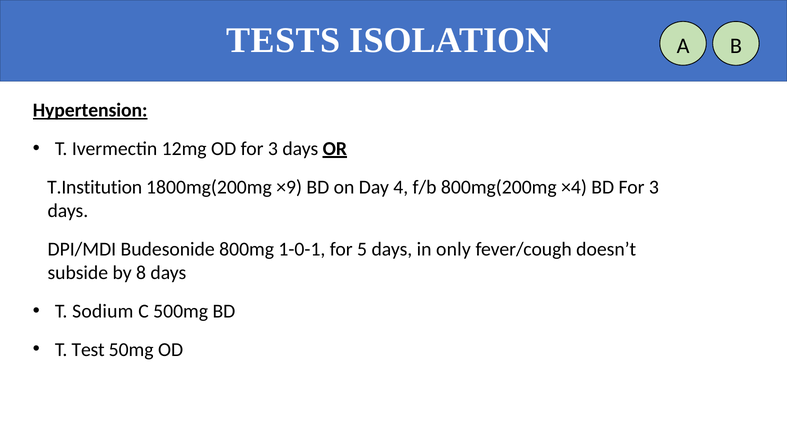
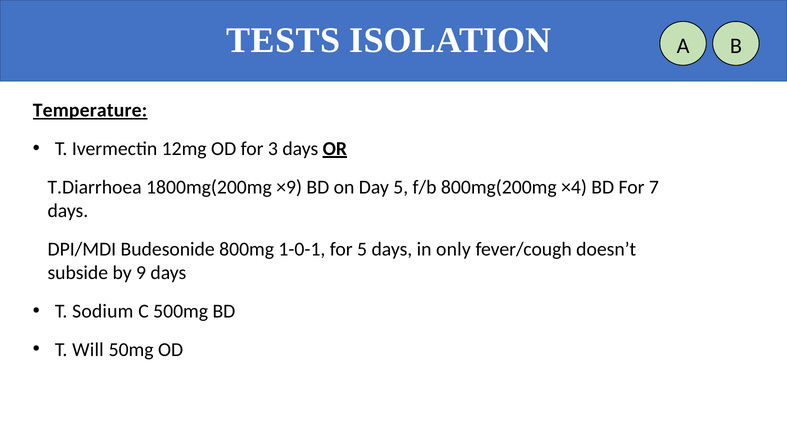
Hypertension: Hypertension -> Temperature (90, 110)
T.Institution: T.Institution -> T.Diarrhoea (95, 187)
Day 4: 4 -> 5 (401, 187)
BD For 3: 3 -> 7 (654, 187)
8: 8 -> 9 (141, 273)
Test: Test -> Will (88, 349)
